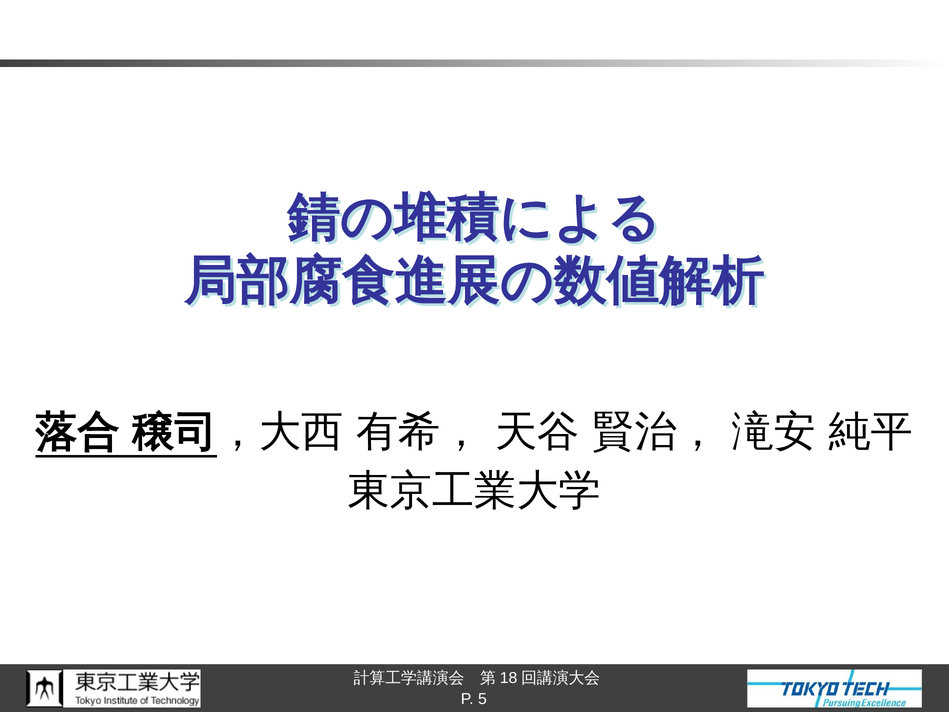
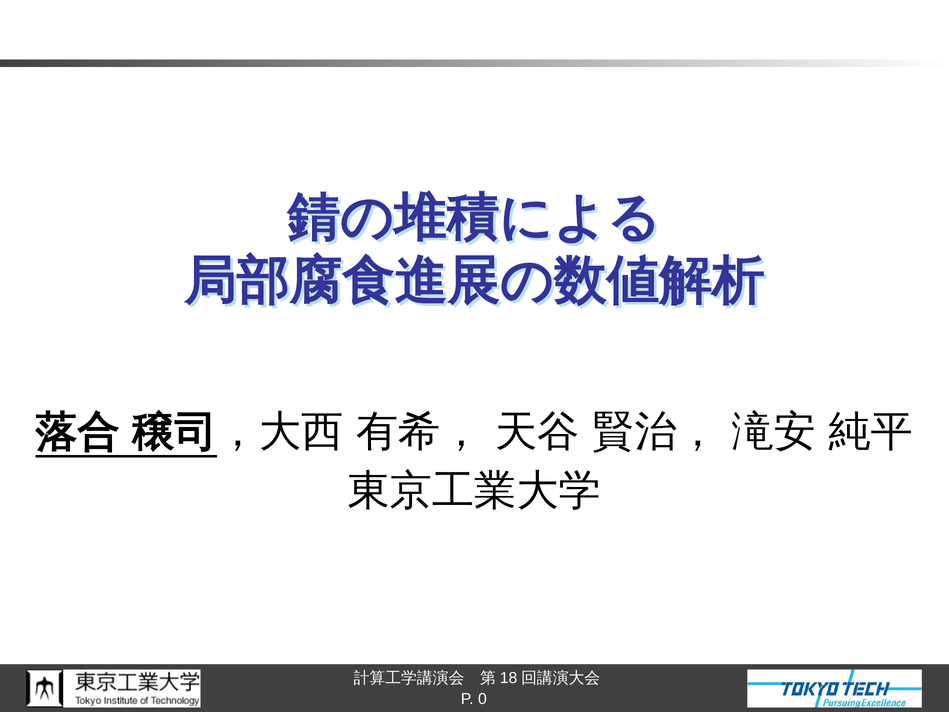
5: 5 -> 0 (482, 699)
